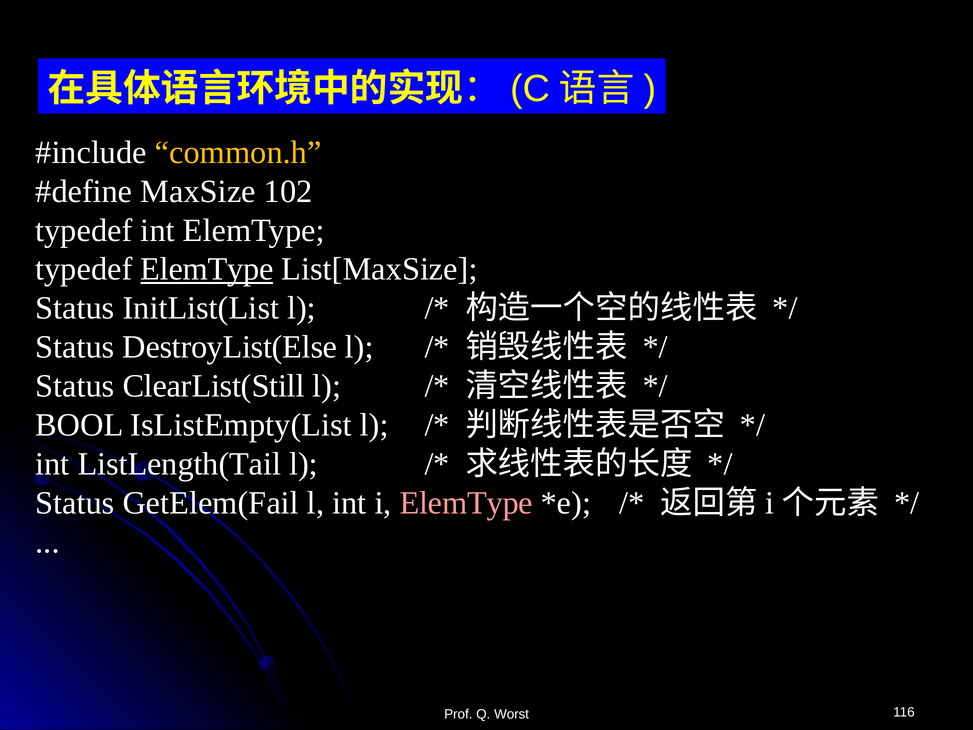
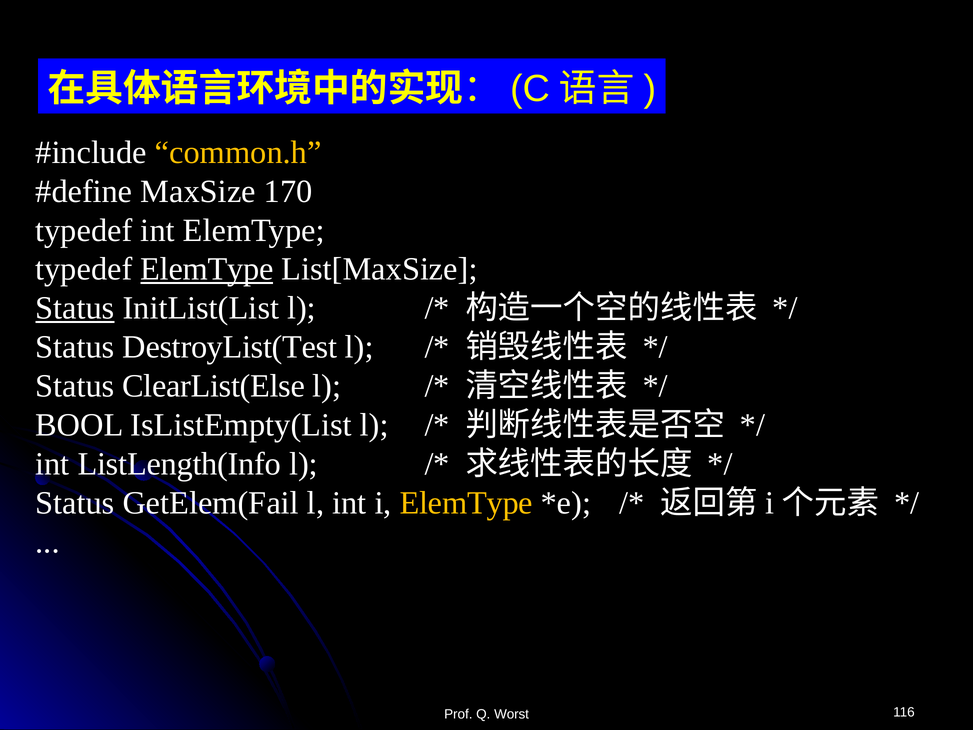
102: 102 -> 170 (288, 191)
Status underline: none -> present (75, 308)
DestroyList(Else: DestroyList(Else -> DestroyList(Test (230, 347)
ClearList(Still: ClearList(Still -> ClearList(Else (214, 386)
ListLength(Tail: ListLength(Tail -> ListLength(Info (179, 464)
ElemType colour: pink -> yellow (466, 503)
